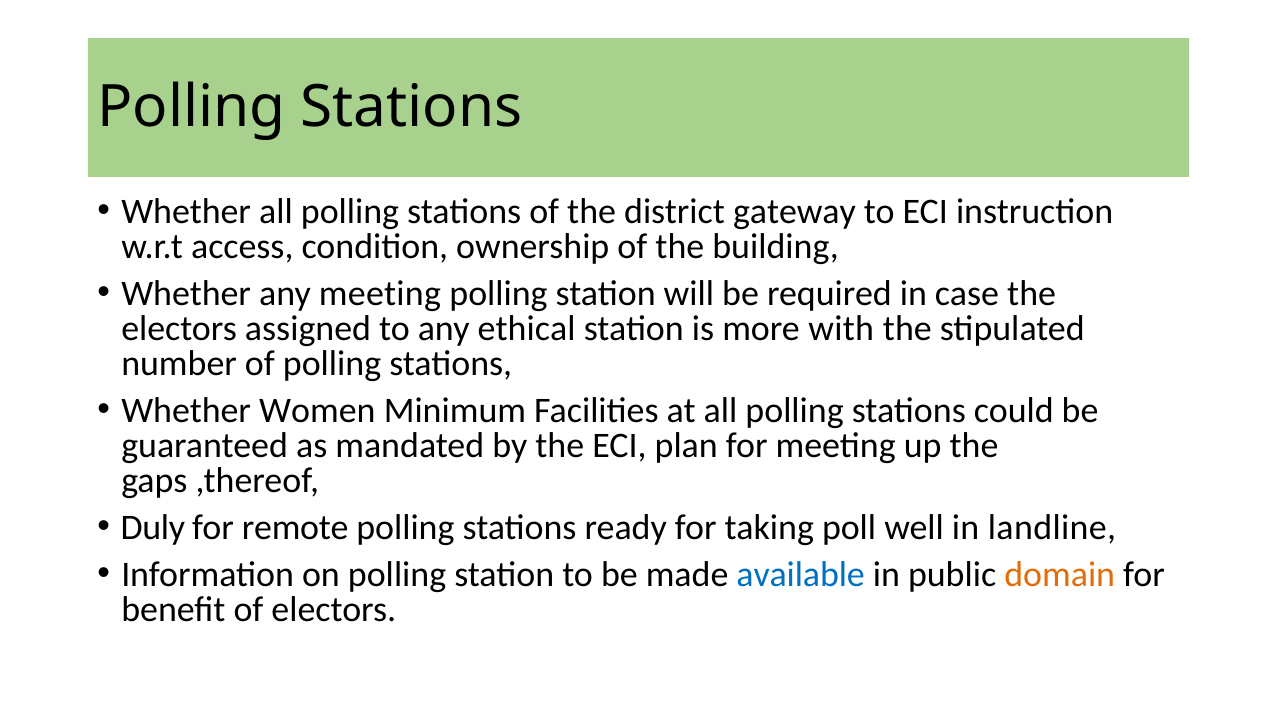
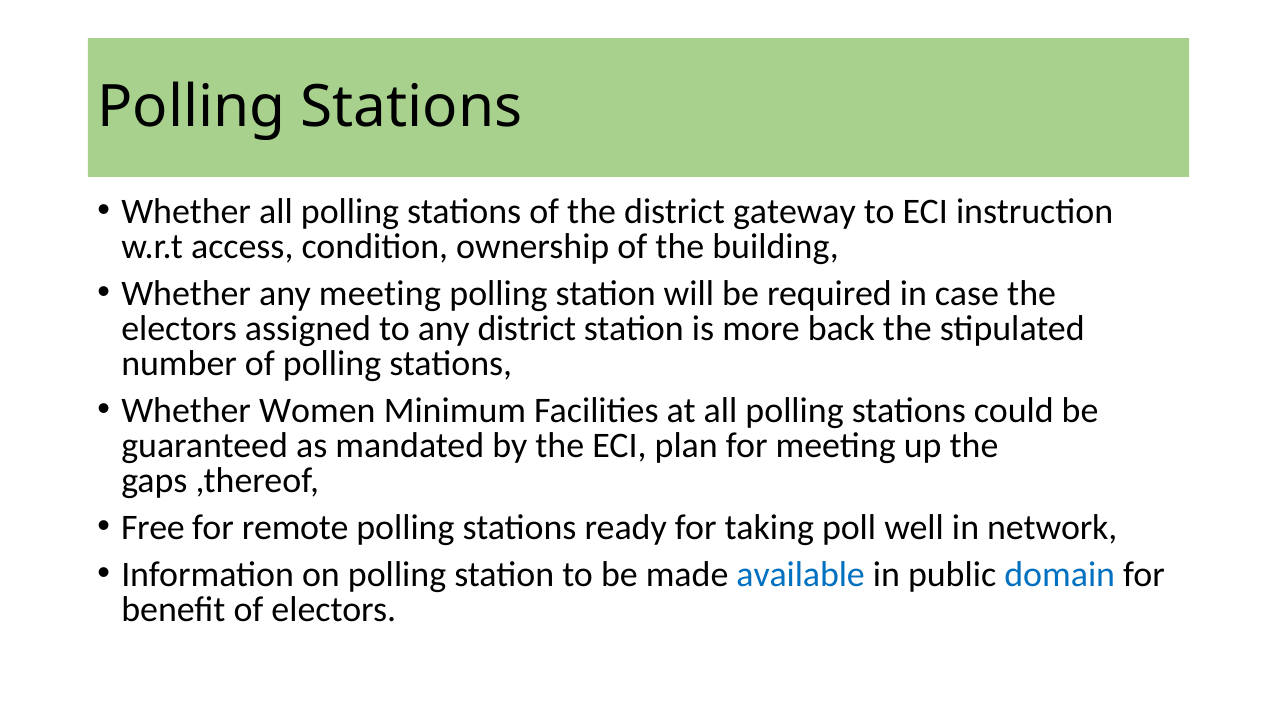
any ethical: ethical -> district (527, 329)
with: with -> back (841, 329)
Duly: Duly -> Free (153, 528)
landline: landline -> network (1052, 528)
domain colour: orange -> blue (1060, 574)
